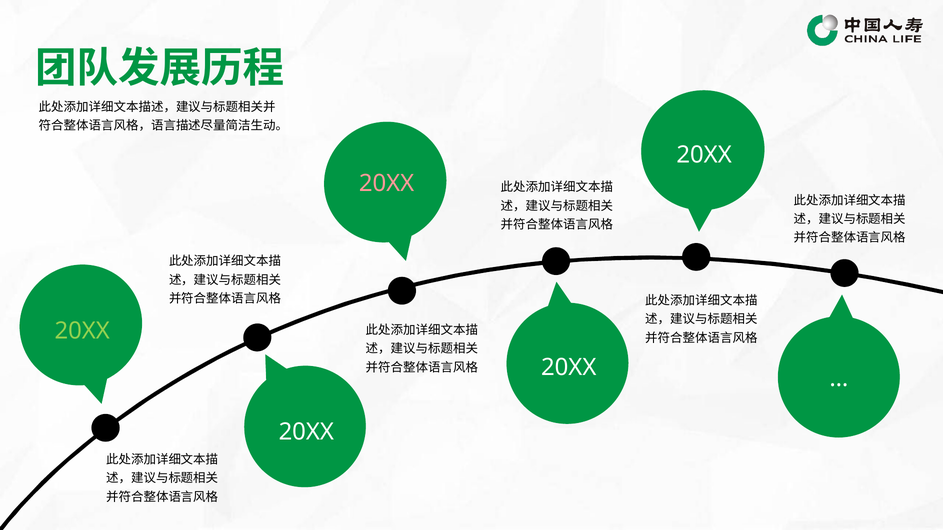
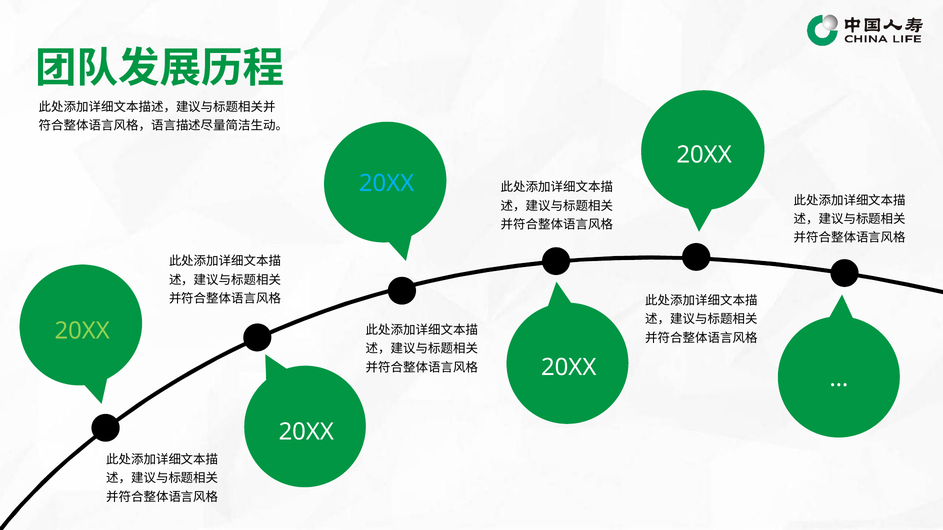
20XX colour: pink -> light blue (387, 184)
